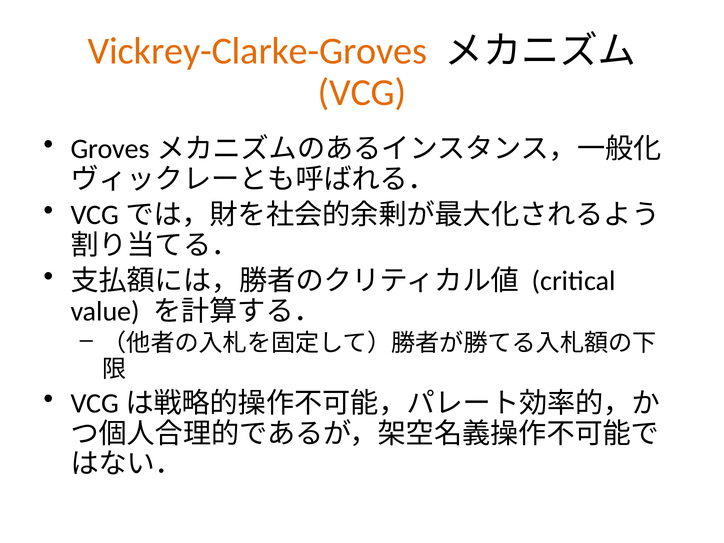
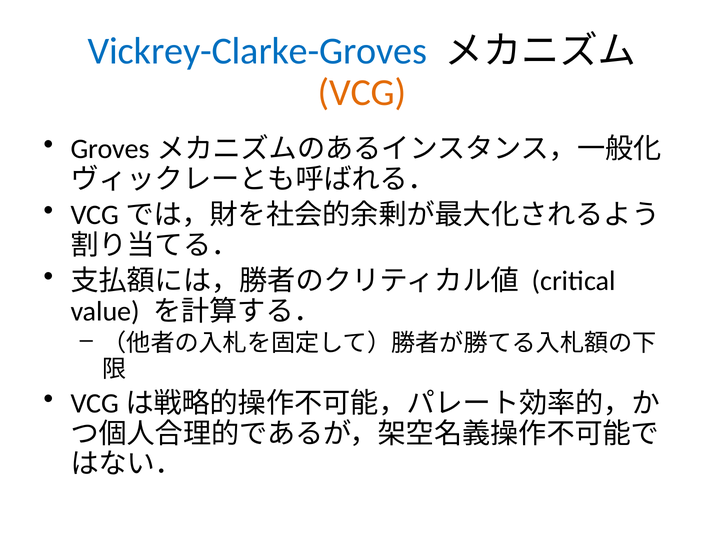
Vickrey-Clarke-Groves colour: orange -> blue (257, 51)
